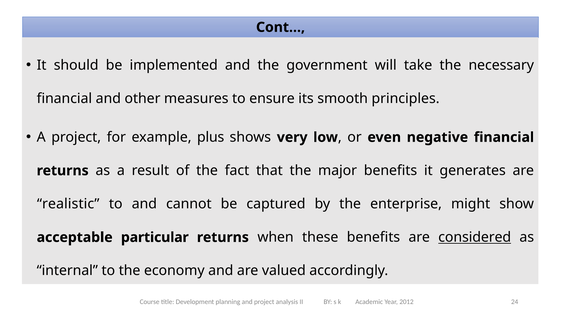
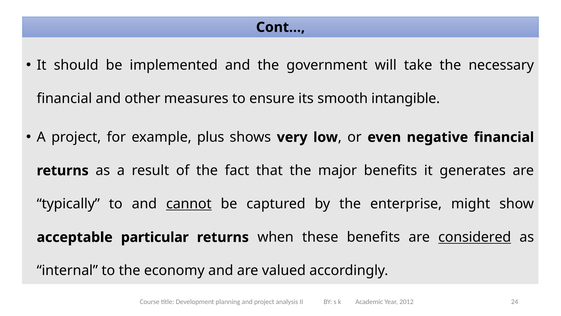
principles: principles -> intangible (406, 99)
realistic: realistic -> typically (68, 204)
cannot underline: none -> present (189, 204)
